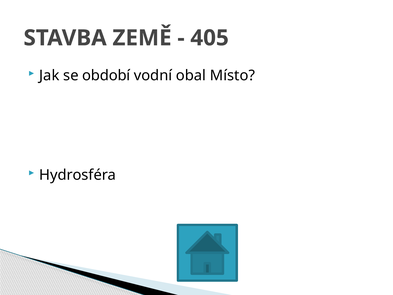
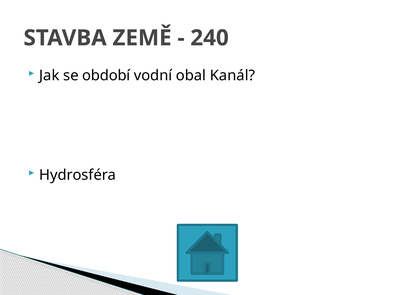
405: 405 -> 240 (210, 38)
Místo: Místo -> Kanál (232, 75)
